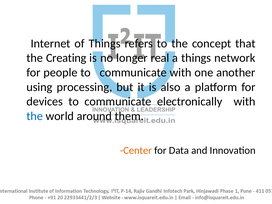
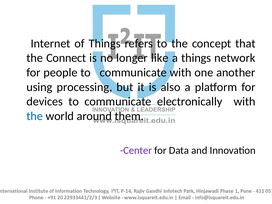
Creating: Creating -> Connect (66, 58)
real: real -> like (160, 58)
Center colour: orange -> purple (136, 150)
